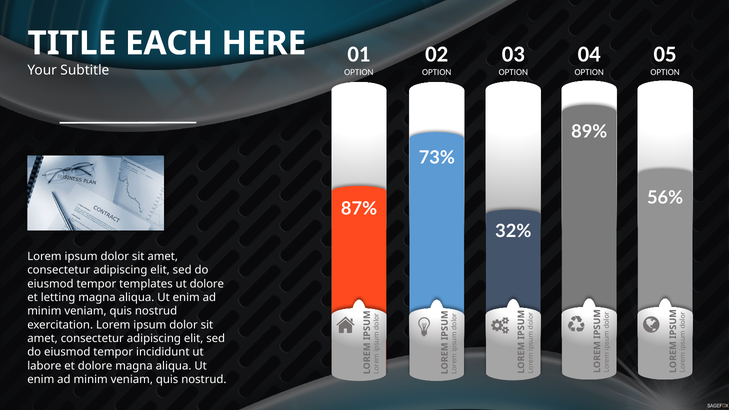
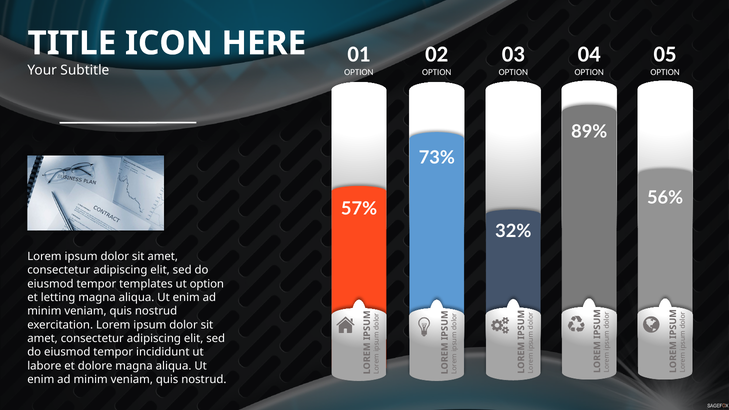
EACH: EACH -> ICON (169, 43)
87%: 87% -> 57% (359, 209)
ut dolore: dolore -> option (207, 284)
